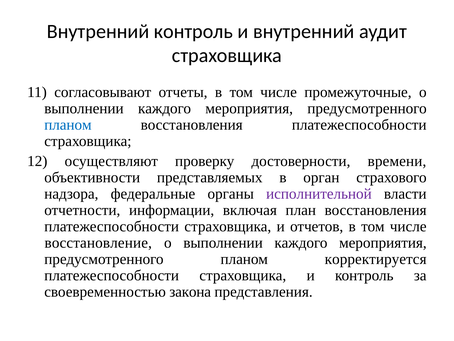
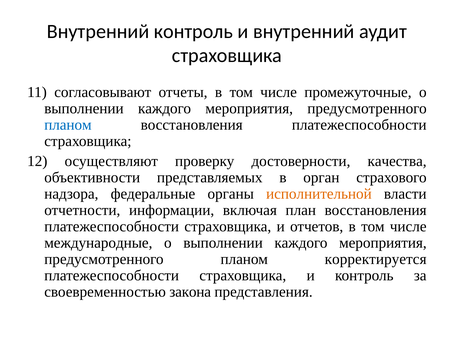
времени: времени -> качества (397, 161)
исполнительной colour: purple -> orange (319, 194)
восстановление: восстановление -> международные (98, 243)
